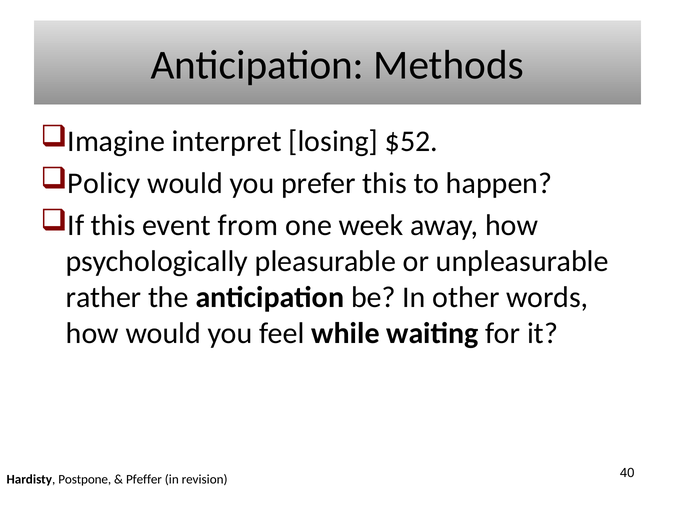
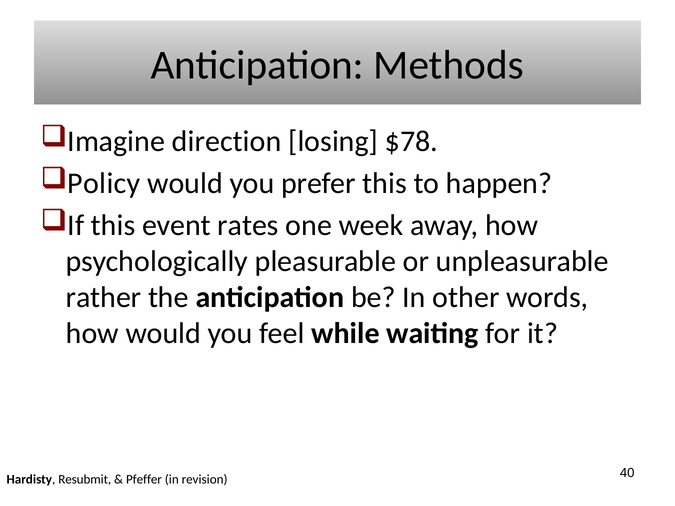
interpret: interpret -> direction (227, 142)
$52: $52 -> $78 (411, 142)
from: from -> rates (248, 226)
Postpone: Postpone -> Resubmit (85, 480)
